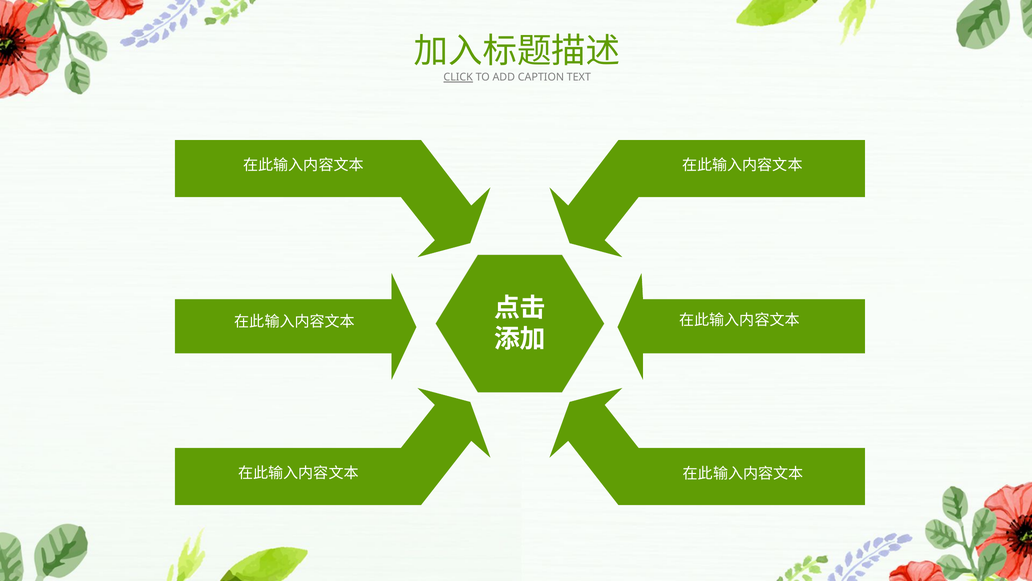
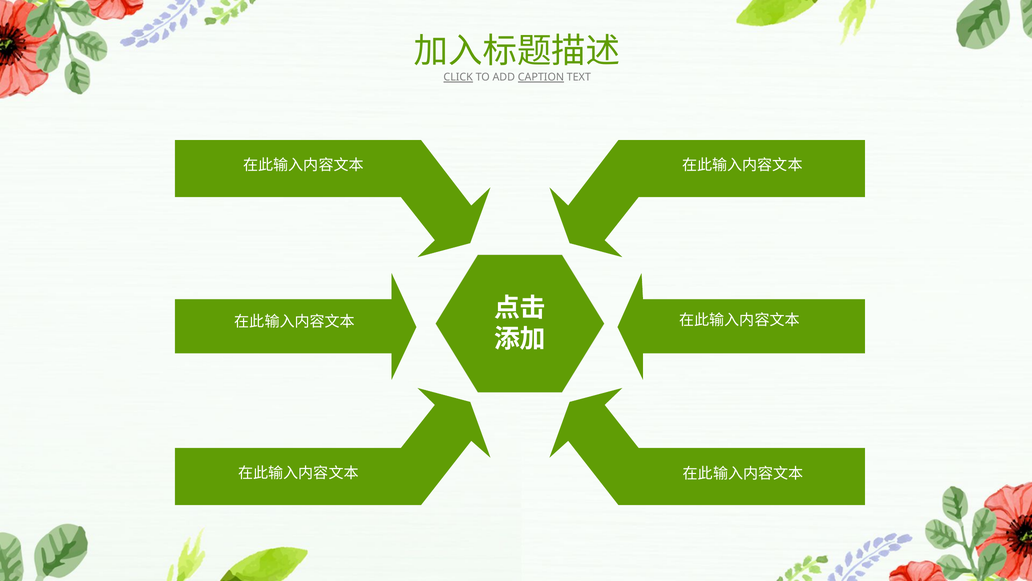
CAPTION underline: none -> present (541, 77)
